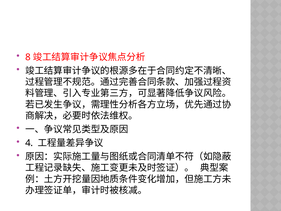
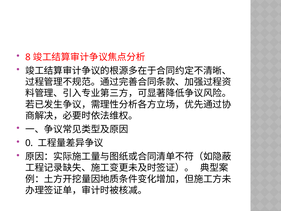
4: 4 -> 0 (29, 143)
